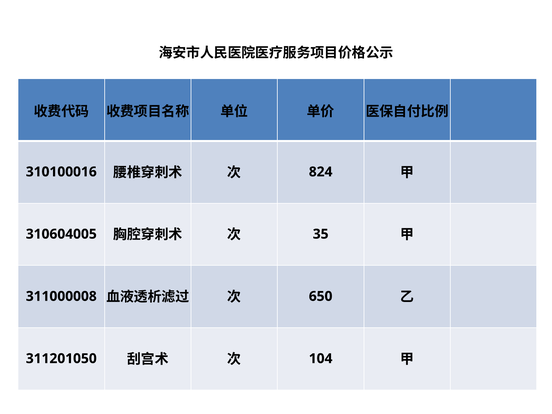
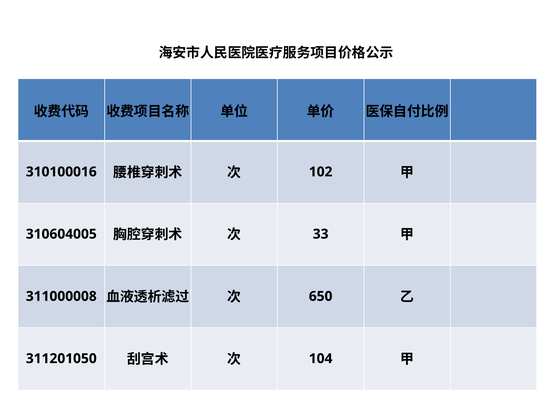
824: 824 -> 102 (321, 172)
35: 35 -> 33 (321, 234)
